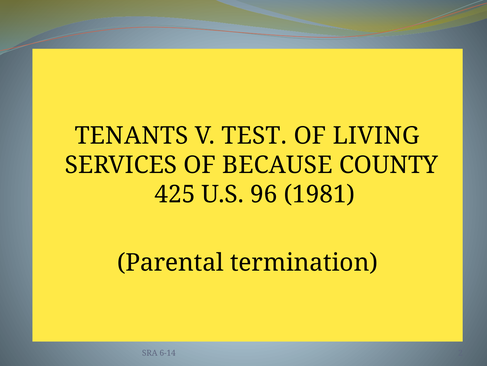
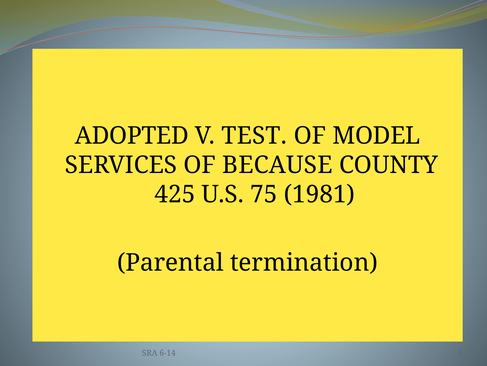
TENANTS: TENANTS -> ADOPTED (132, 136)
LIVING: LIVING -> MODEL (376, 136)
96: 96 -> 75 (264, 194)
